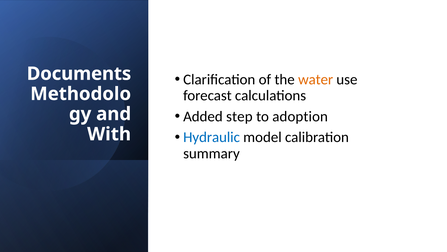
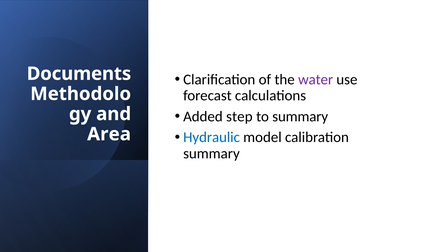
water colour: orange -> purple (316, 79)
to adoption: adoption -> summary (300, 116)
With: With -> Area (109, 134)
